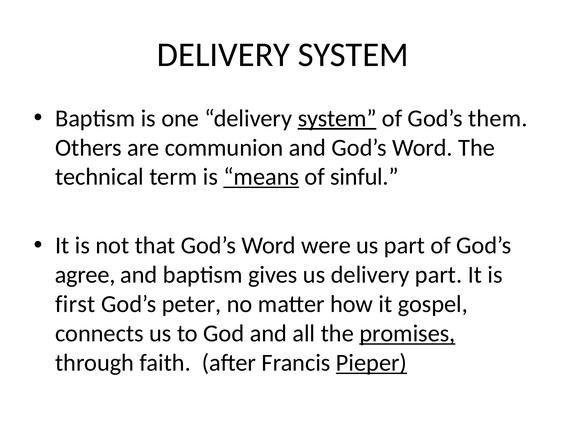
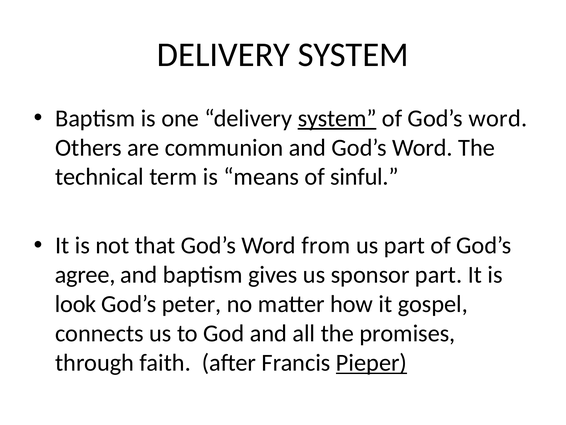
of God’s them: them -> word (498, 118)
means underline: present -> none (261, 177)
were: were -> from (326, 245)
us delivery: delivery -> sponsor (370, 275)
first: first -> look (76, 304)
promises underline: present -> none (407, 333)
